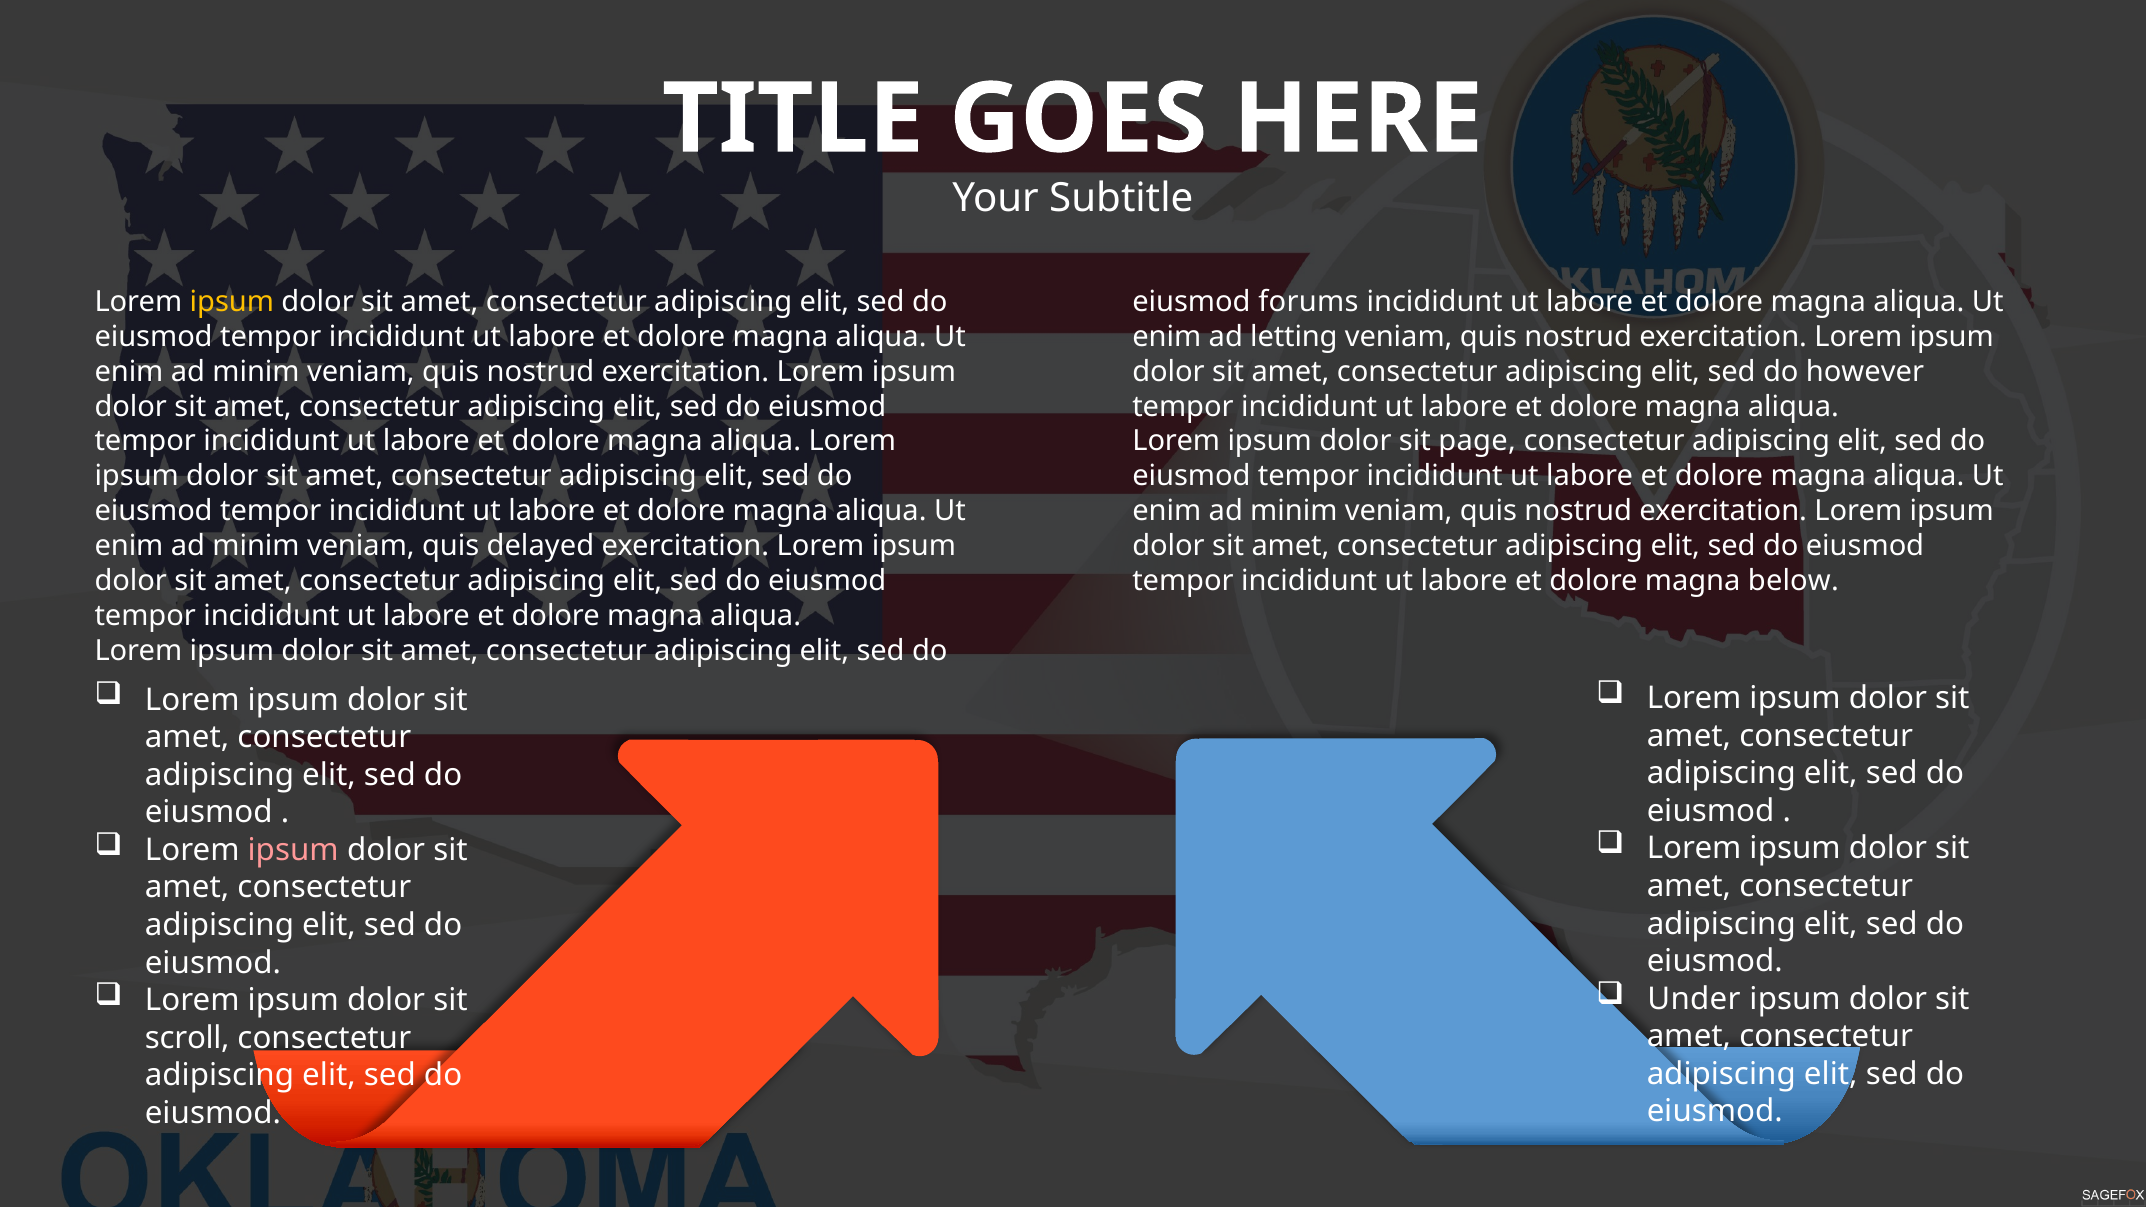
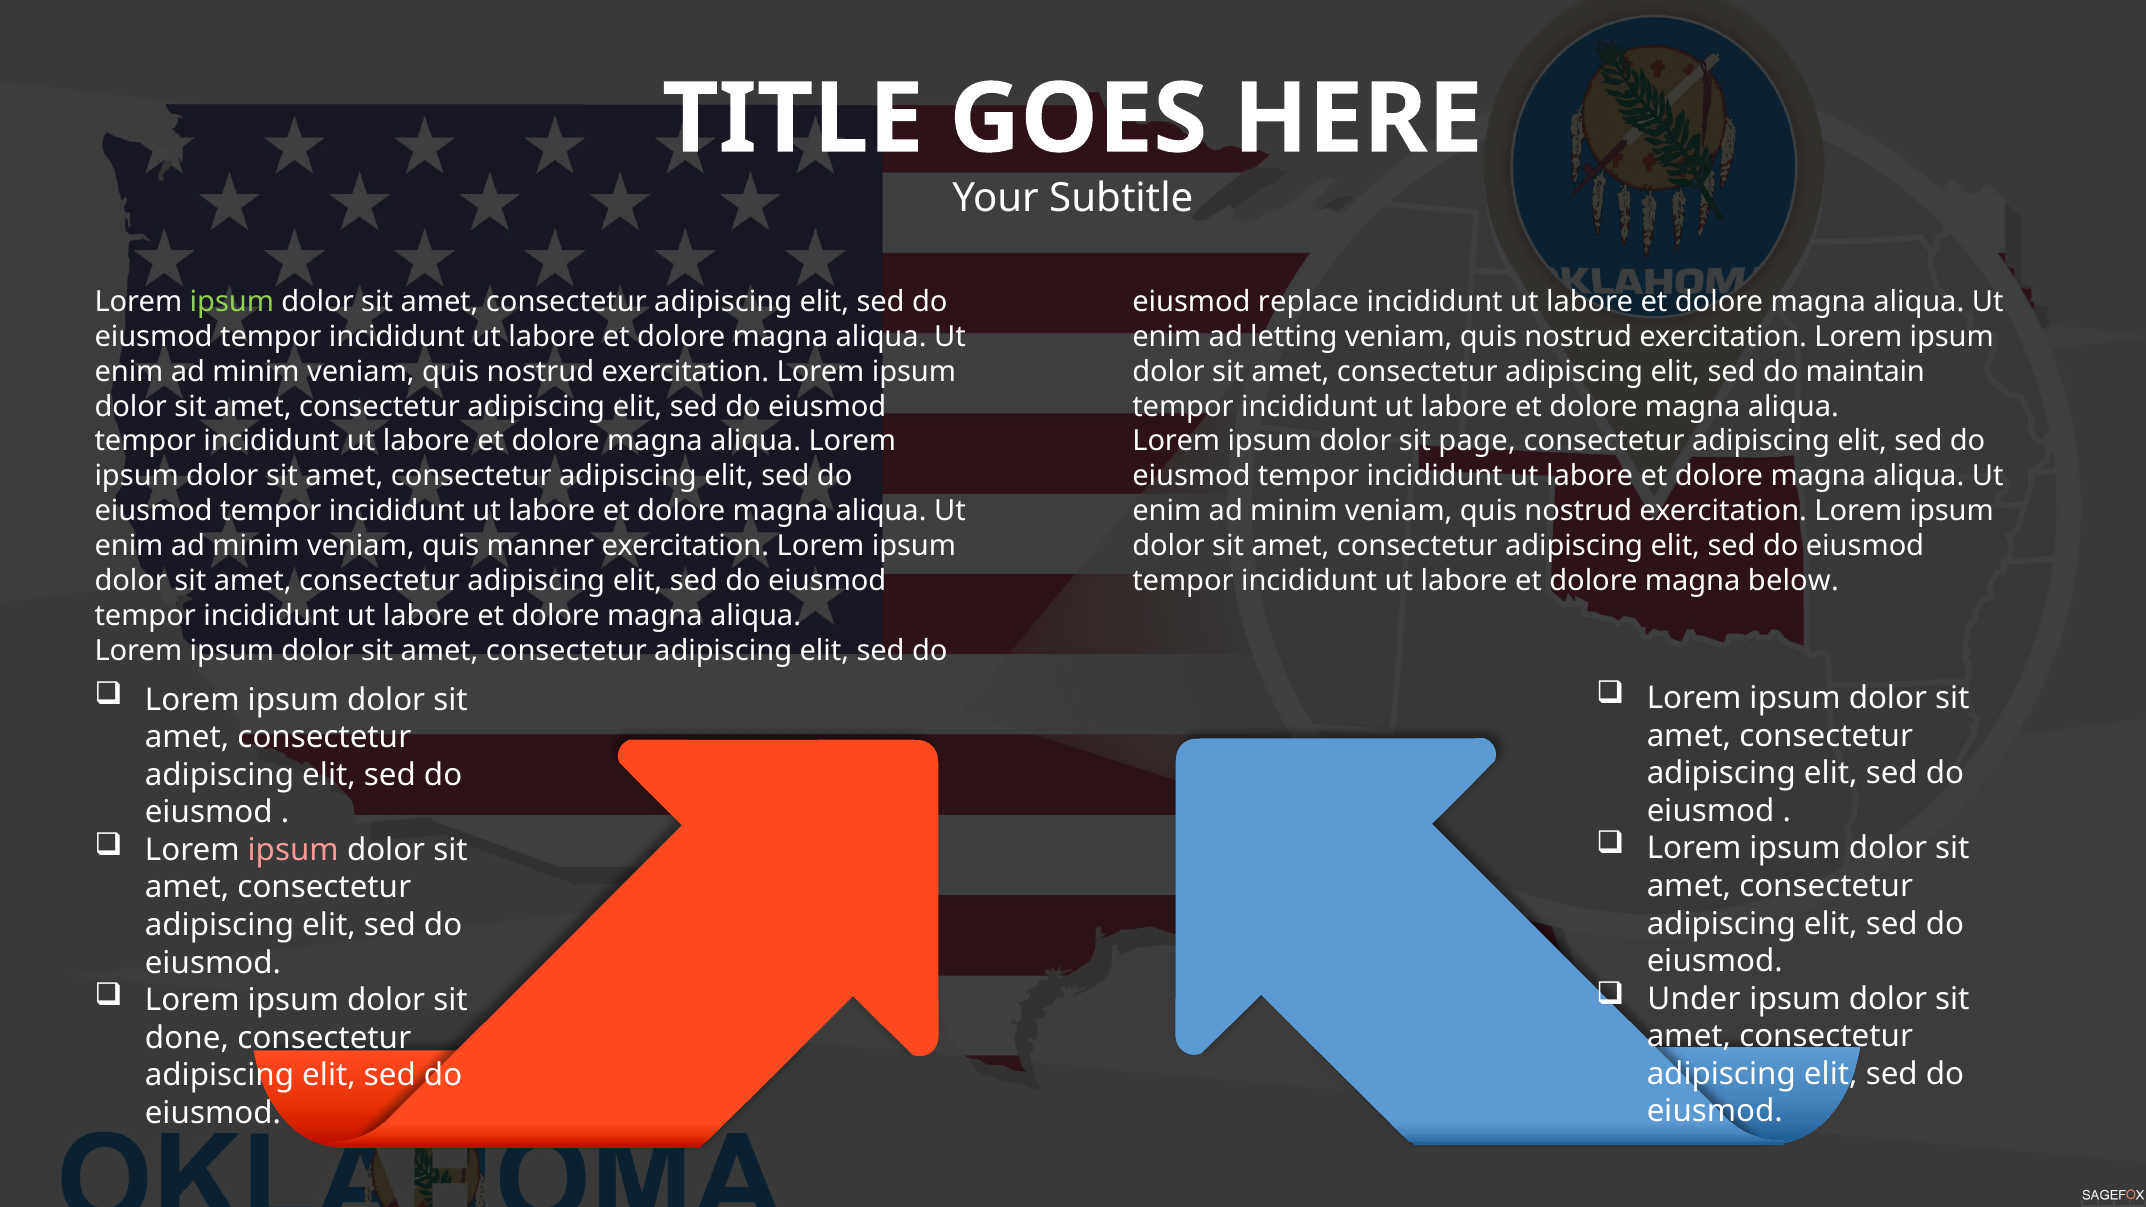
ipsum colour: yellow -> light green (232, 302)
forums: forums -> replace (1309, 302)
however: however -> maintain (1865, 372)
delayed: delayed -> manner (540, 546)
scroll: scroll -> done (187, 1038)
